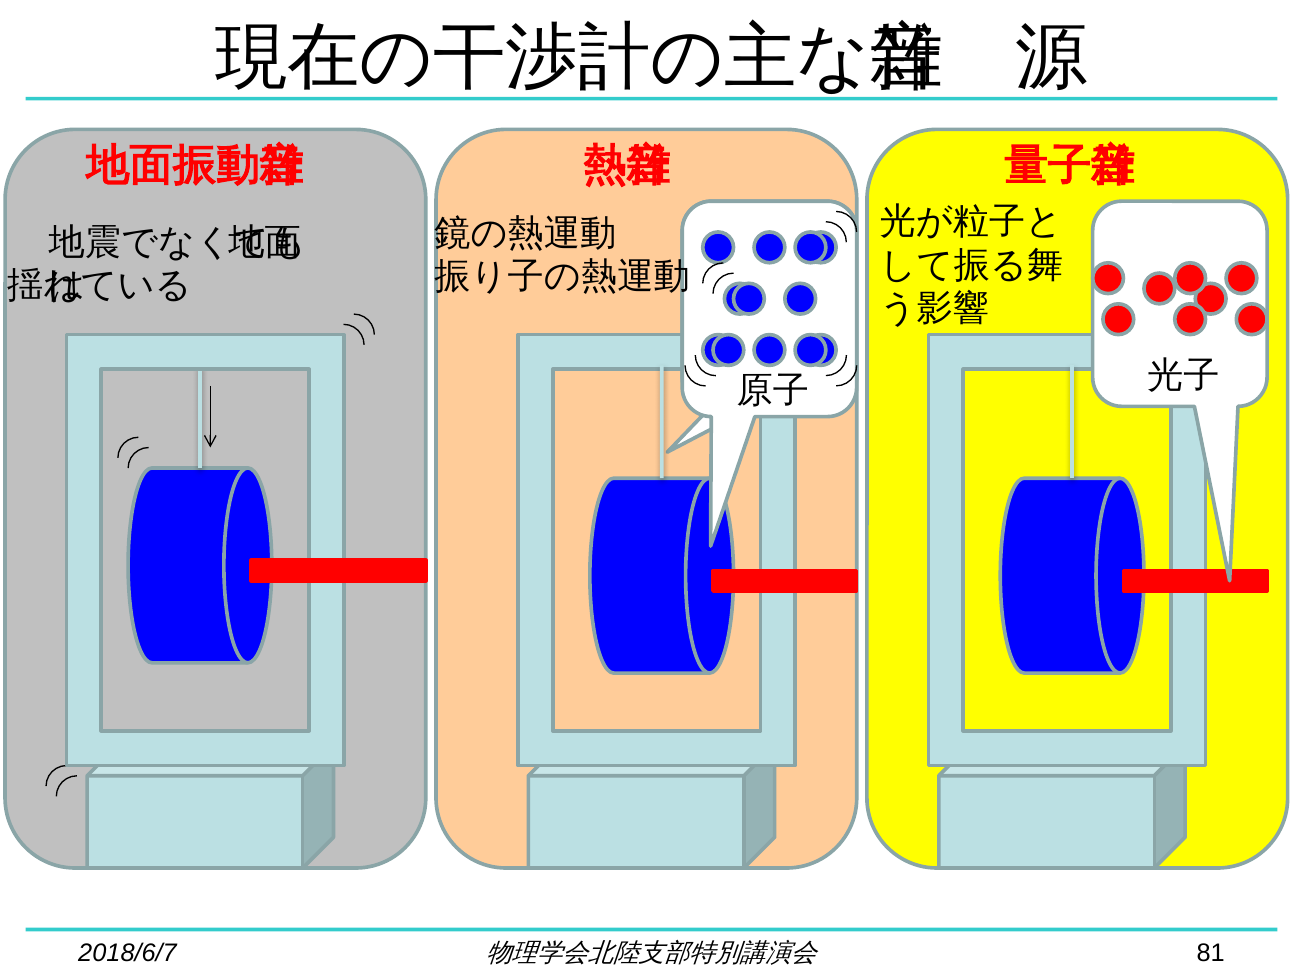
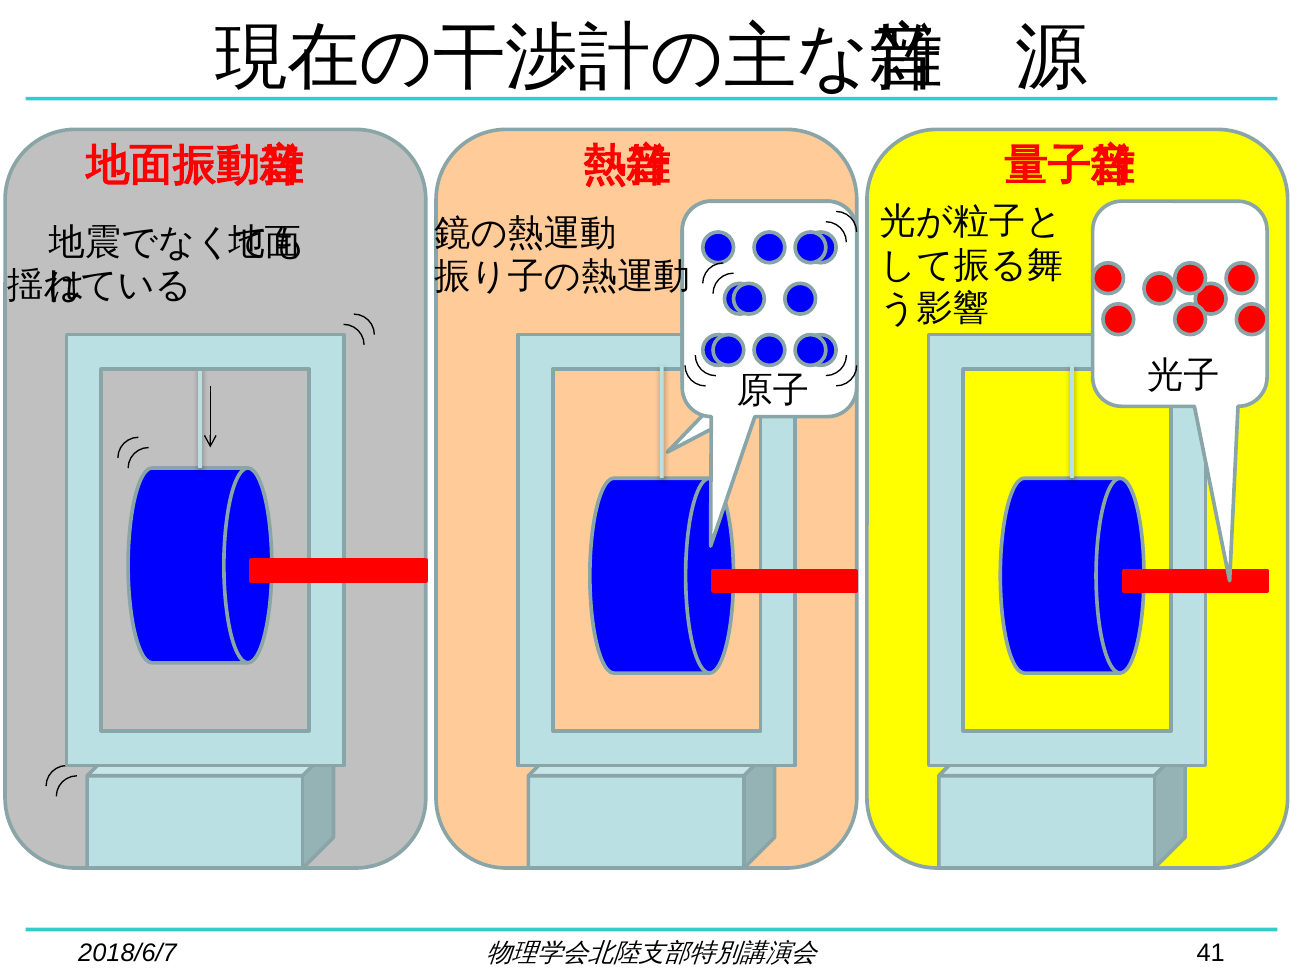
81: 81 -> 41 (1211, 953)
